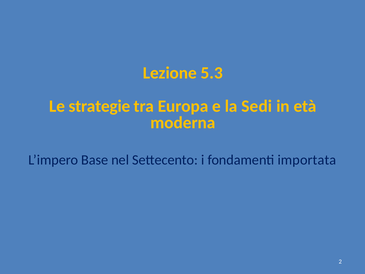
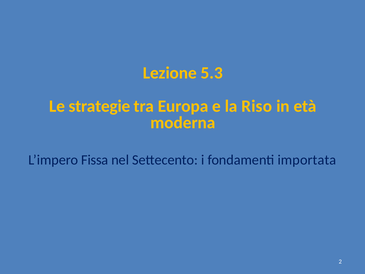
Sedi: Sedi -> Riso (257, 106)
Base: Base -> Fissa (95, 160)
